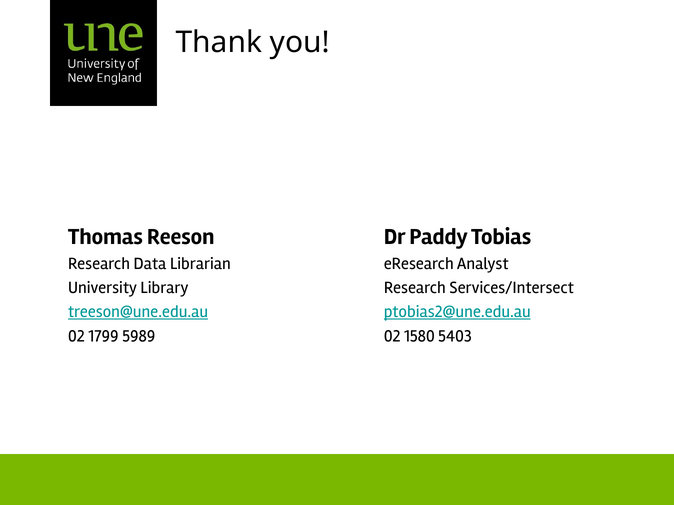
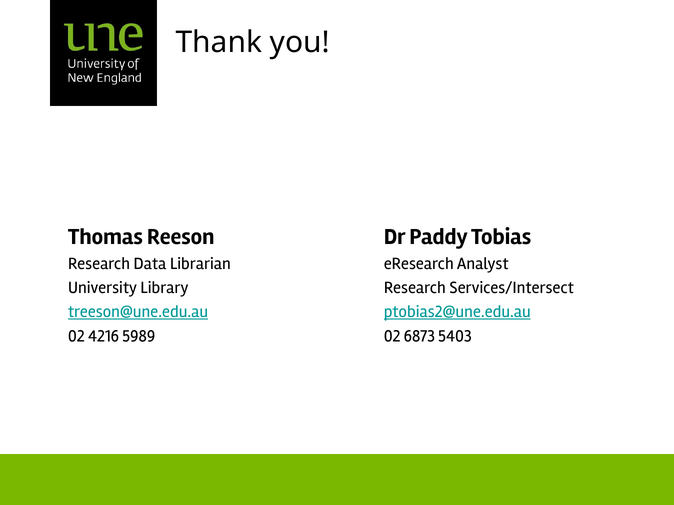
1799: 1799 -> 4216 (104, 336)
1580: 1580 -> 6873 (419, 336)
